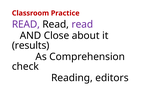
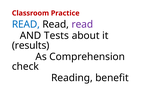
READ colour: purple -> blue (26, 24)
Close: Close -> Tests (56, 36)
editors: editors -> benefit (112, 78)
